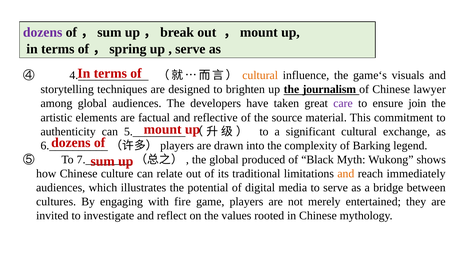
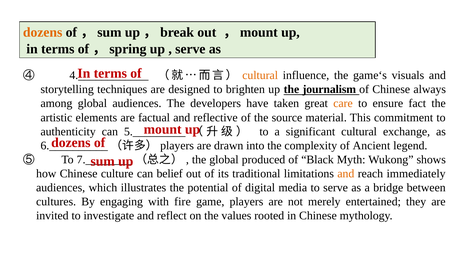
dozens colour: purple -> orange (43, 33)
lawyer: lawyer -> always (430, 90)
care colour: purple -> orange (343, 104)
join: join -> fact (417, 104)
Barking: Barking -> Ancient (371, 146)
relate: relate -> belief (170, 174)
